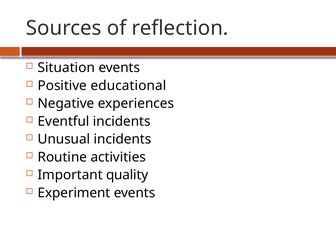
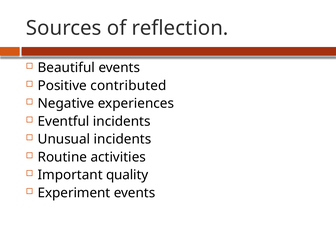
Situation: Situation -> Beautiful (66, 68)
educational: educational -> contributed (128, 86)
